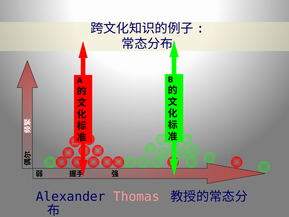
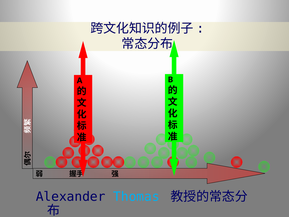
Thomas colour: pink -> light blue (136, 196)
